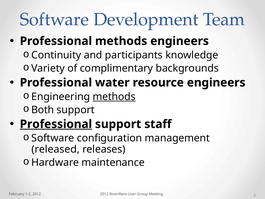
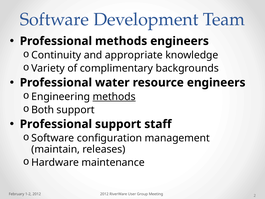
participants: participants -> appropriate (134, 55)
Professional underline: present -> none (56, 124)
released: released -> maintain (56, 149)
